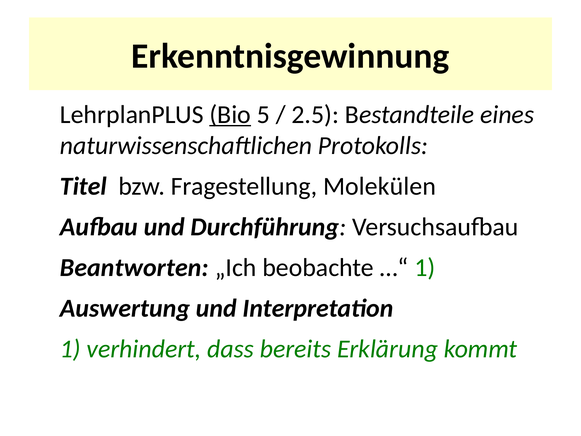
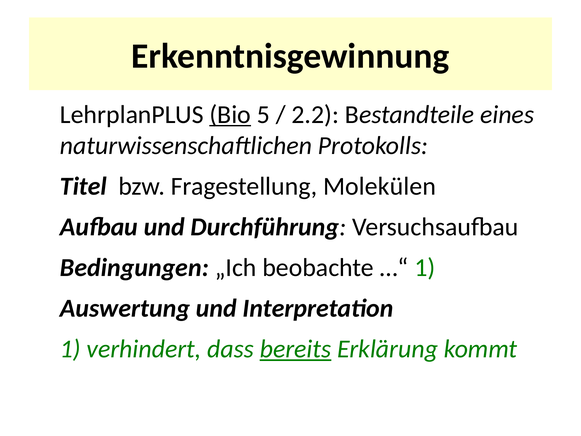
2.5: 2.5 -> 2.2 (315, 114)
Beantworten: Beantworten -> Bedingungen (134, 267)
bereits underline: none -> present (295, 349)
